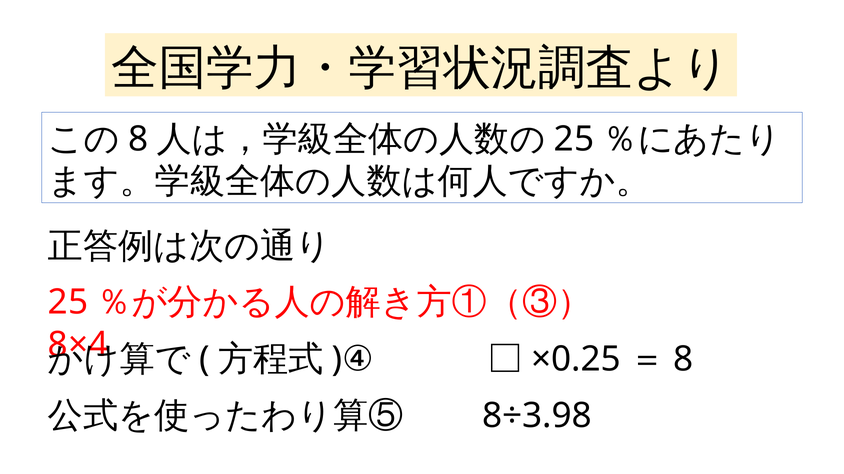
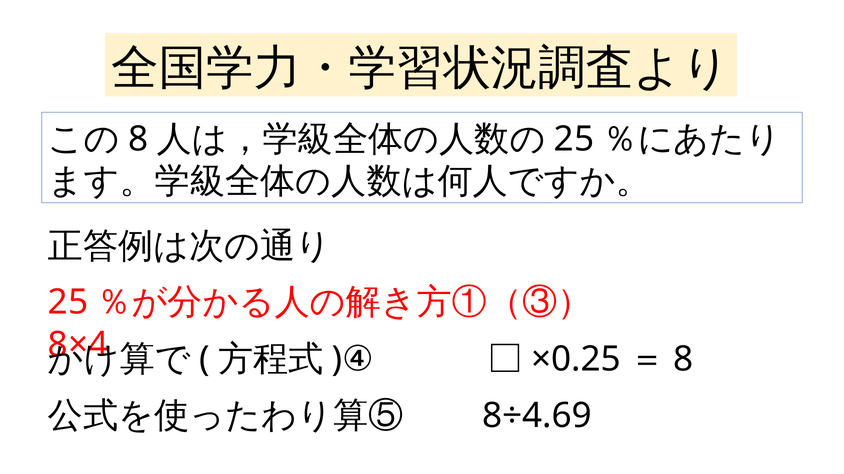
8÷3.98: 8÷3.98 -> 8÷4.69 (537, 416)
